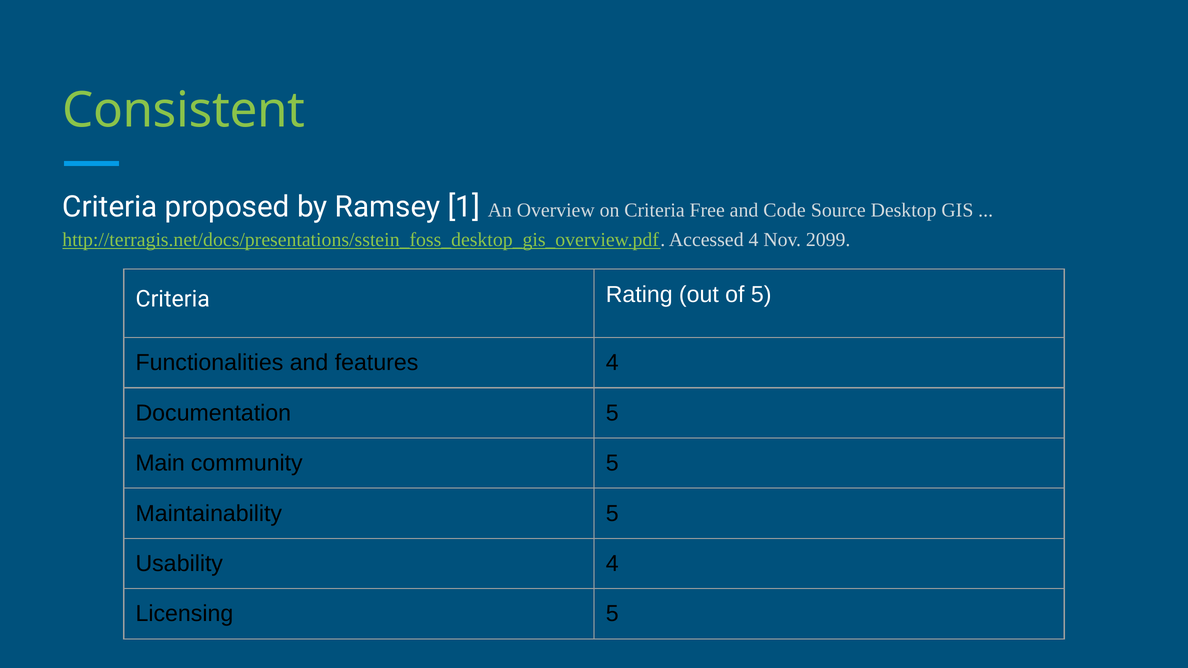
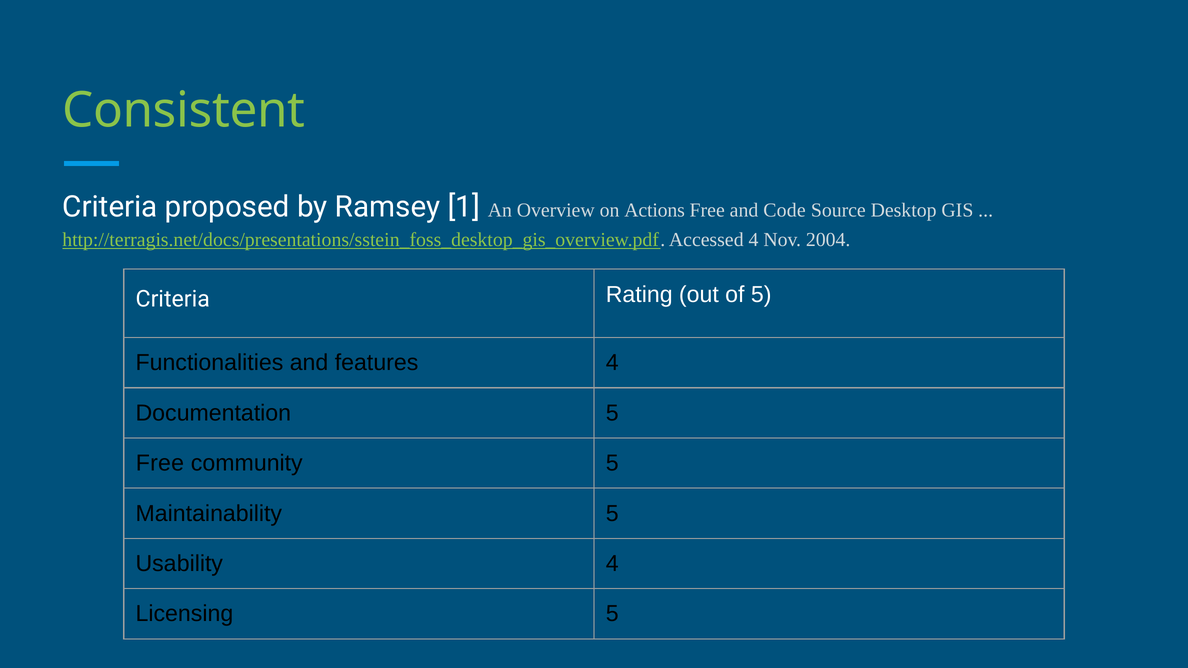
on Criteria: Criteria -> Actions (655, 211)
2099: 2099 -> 2004 (828, 240)
Main: Main -> Free (160, 463)
